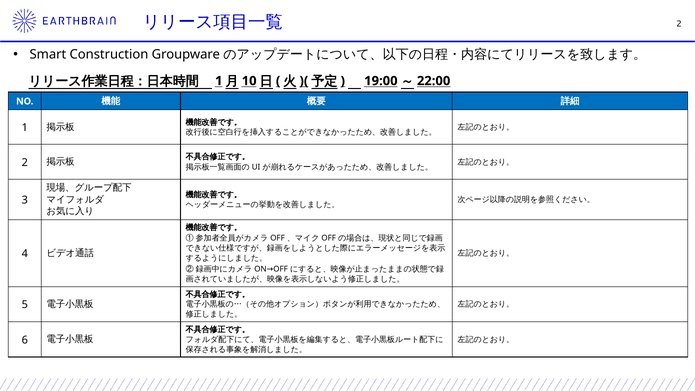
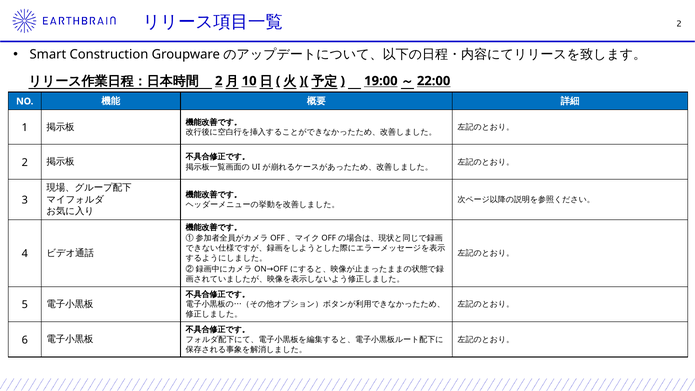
1: 1 -> 2 (219, 81)
